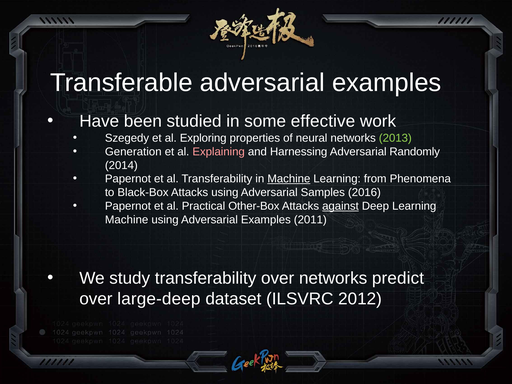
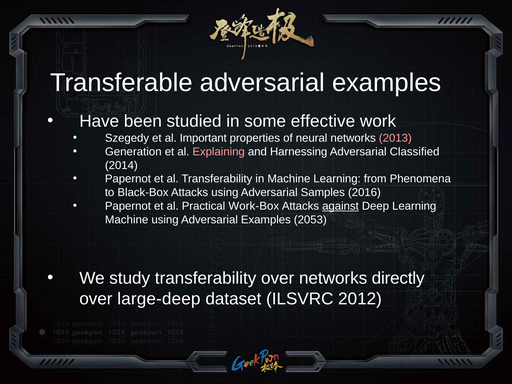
Exploring: Exploring -> Important (203, 138)
2013 colour: light green -> pink (395, 138)
Randomly: Randomly -> Classified (415, 152)
Machine underline: present -> none (289, 179)
Other-Box: Other-Box -> Work-Box (254, 206)
2011: 2011 -> 2053 (310, 220)
predict: predict -> directly (398, 278)
